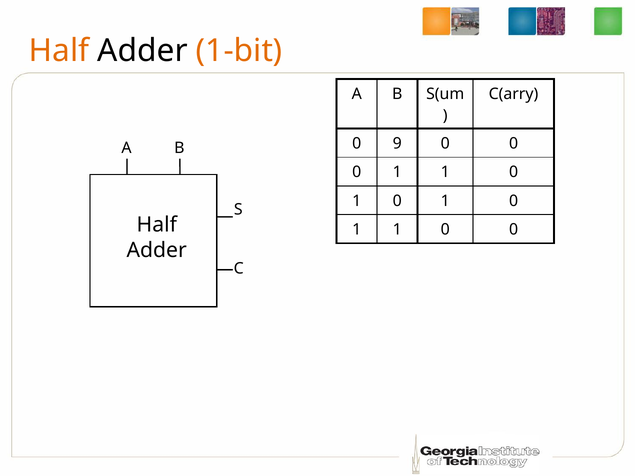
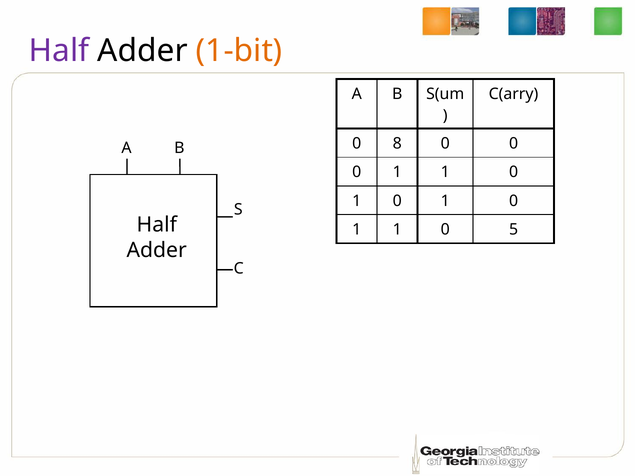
Half colour: orange -> purple (59, 51)
9: 9 -> 8 (397, 143)
1 0 0: 0 -> 5 (514, 230)
